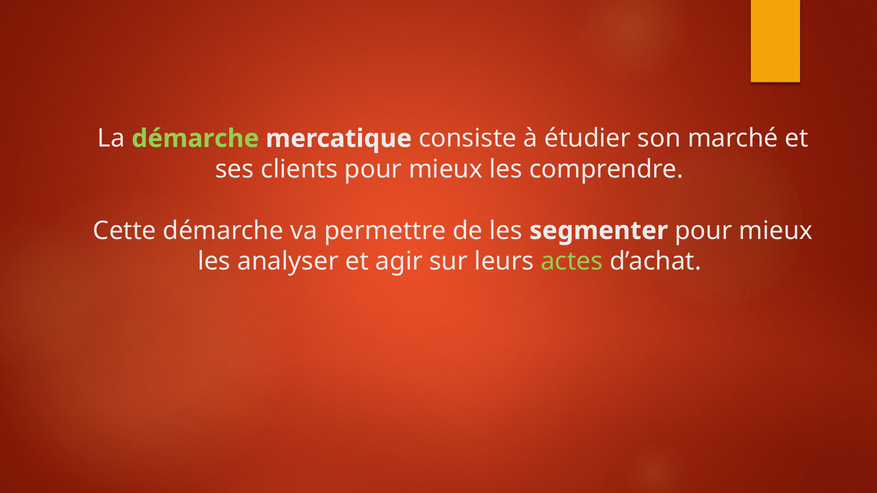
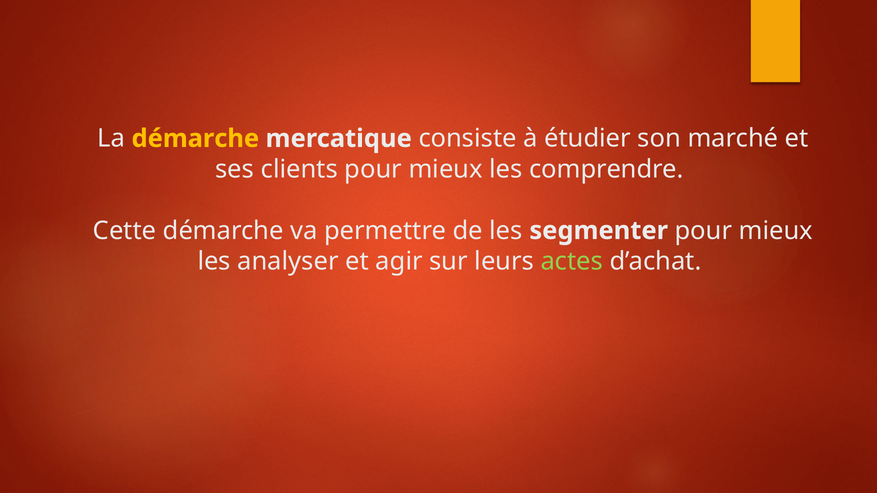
démarche colour: light green -> yellow (195, 139)
